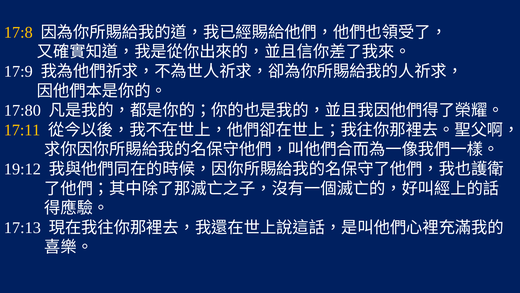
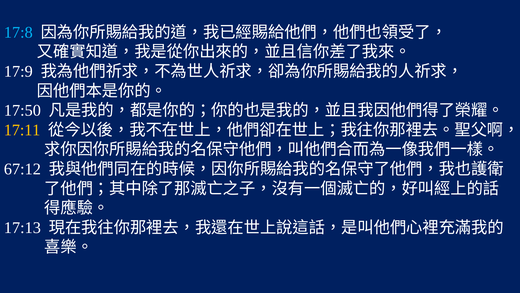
17:8 colour: yellow -> light blue (18, 32)
17:80: 17:80 -> 17:50 (22, 110)
19:12: 19:12 -> 67:12 (22, 169)
